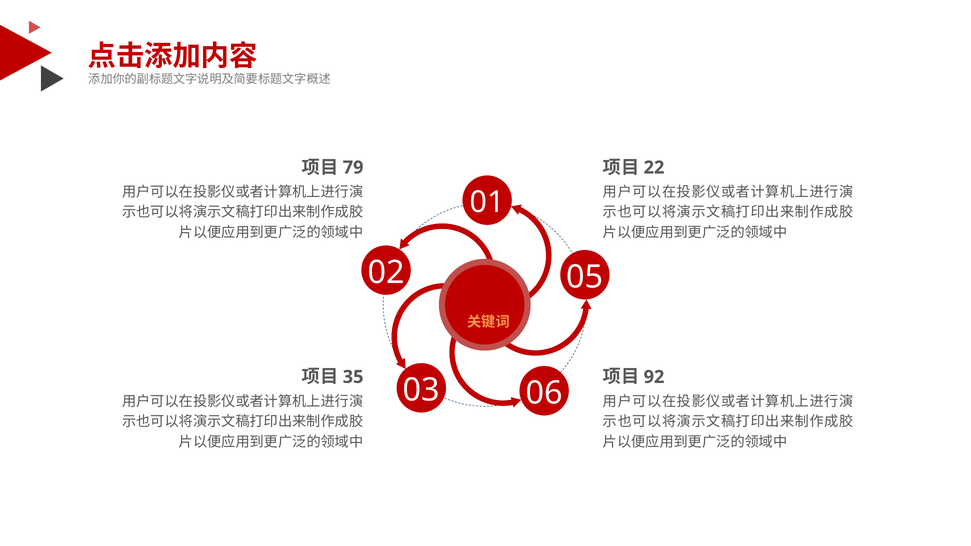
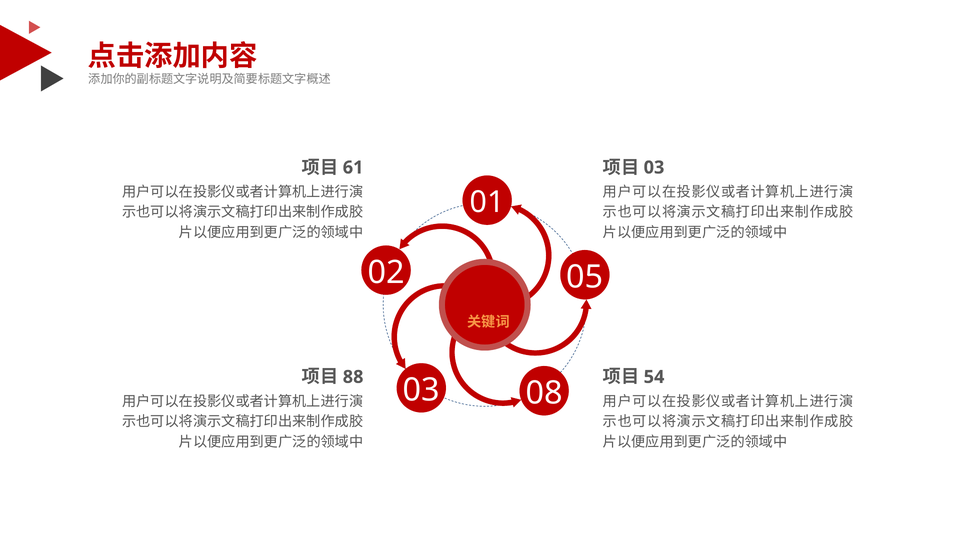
79: 79 -> 61 (353, 168)
22: 22 -> 03 (654, 168)
35: 35 -> 88 (353, 377)
92: 92 -> 54 (654, 377)
06: 06 -> 08 (544, 393)
